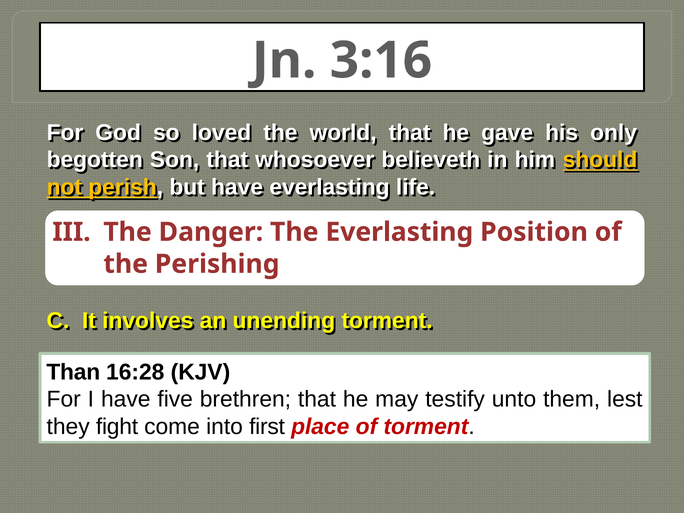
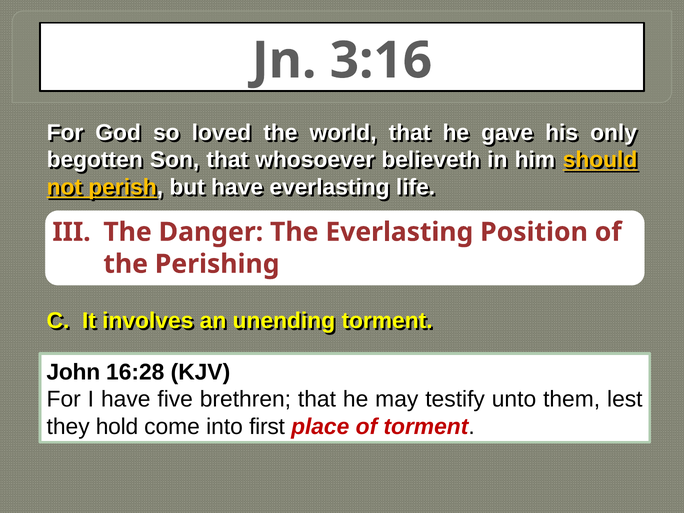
Than: Than -> John (73, 372)
fight: fight -> hold (117, 427)
